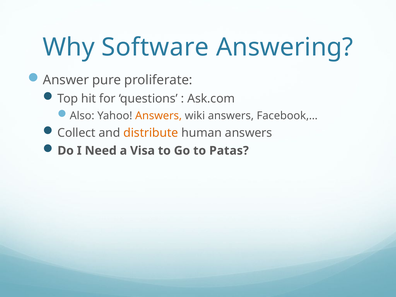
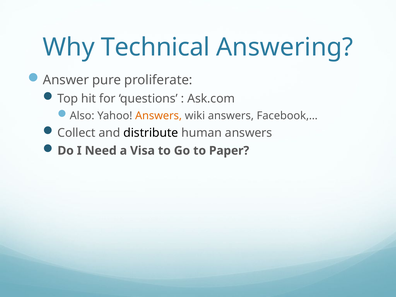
Software: Software -> Technical (155, 47)
distribute colour: orange -> black (151, 133)
Patas: Patas -> Paper (229, 151)
